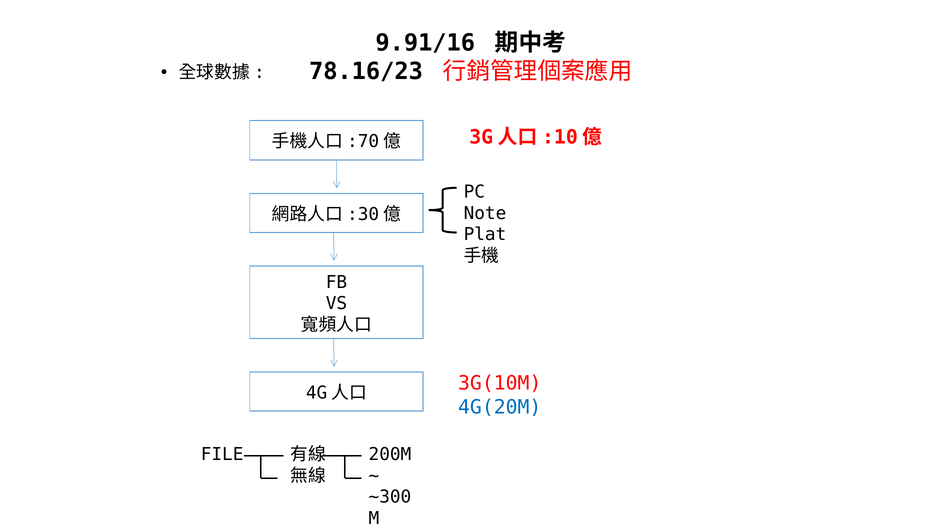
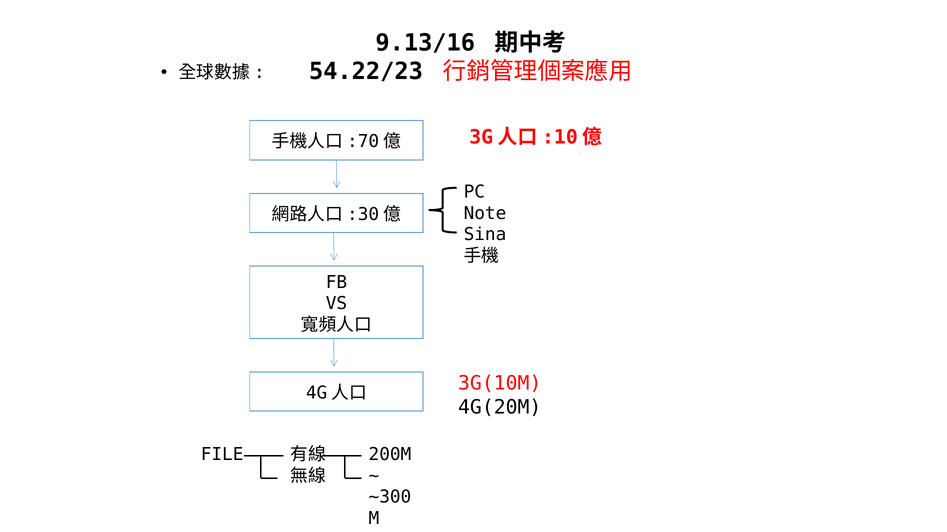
9.91/16: 9.91/16 -> 9.13/16 (425, 43)
78.16/23: 78.16/23 -> 54.22/23 (366, 71)
Plat: Plat -> Sina (485, 235)
4G(20M colour: blue -> black (500, 408)
